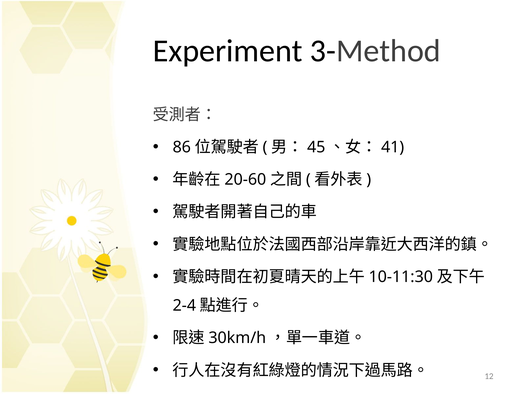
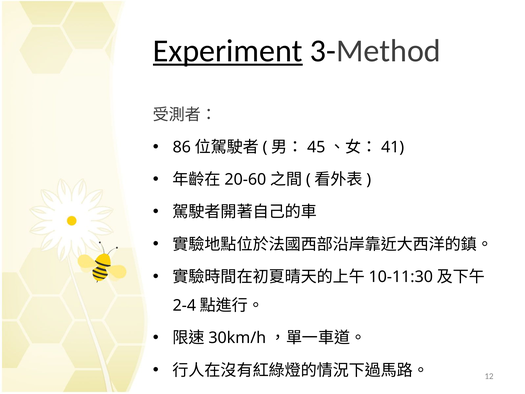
Experiment underline: none -> present (228, 51)
